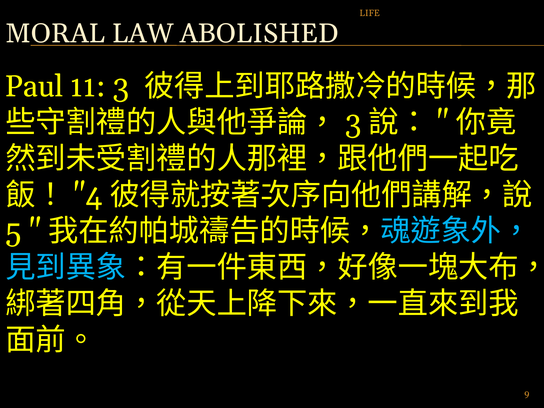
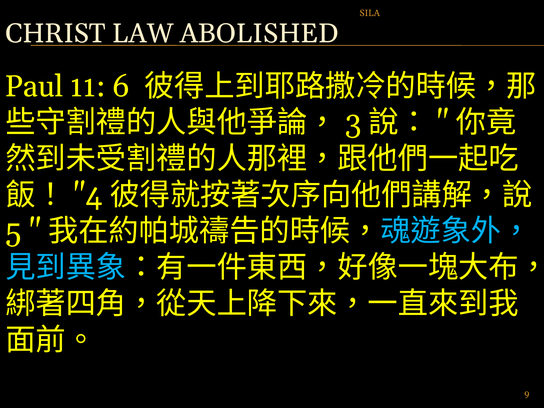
LIFE: LIFE -> SILA (370, 13)
MORAL: MORAL -> CHRIST (56, 34)
11 3: 3 -> 6 (121, 86)
